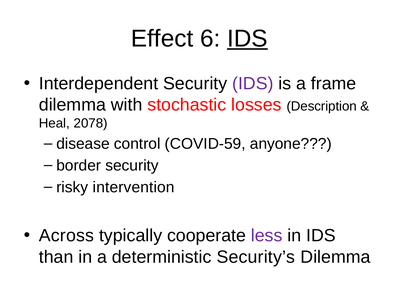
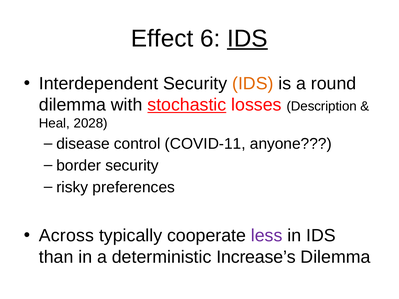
IDS colour: purple -> orange (253, 84)
frame: frame -> round (334, 84)
stochastic underline: none -> present (187, 105)
2078: 2078 -> 2028 (91, 123)
COVID-59: COVID-59 -> COVID-11 (205, 144)
intervention: intervention -> preferences (134, 187)
Security’s: Security’s -> Increase’s (256, 257)
